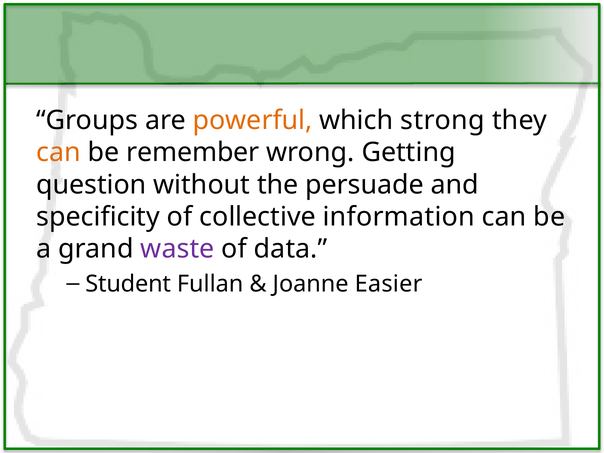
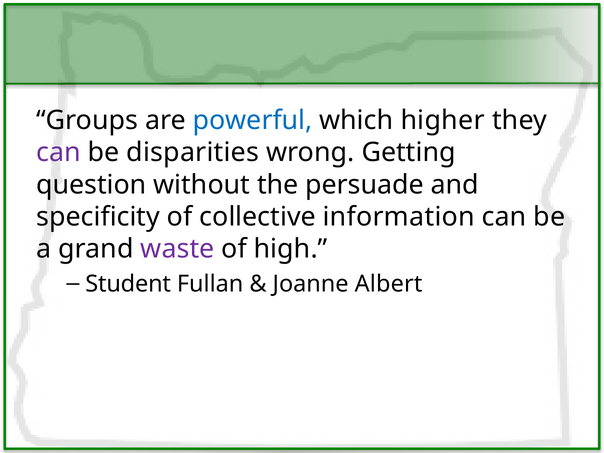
powerful colour: orange -> blue (253, 120)
strong: strong -> higher (443, 120)
can colour: orange -> purple (58, 152)
remember: remember -> disparities (193, 152)
data: data -> high (291, 249)
Easier: Easier -> Albert (389, 284)
